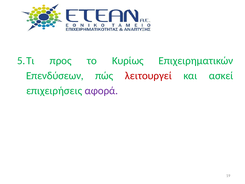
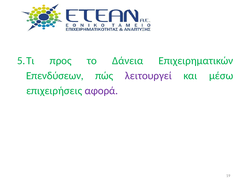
Κυρίως: Κυρίως -> Δάνεια (128, 61)
λειτουργεί colour: red -> purple (148, 76)
ασκεί: ασκεί -> μέσω (221, 76)
